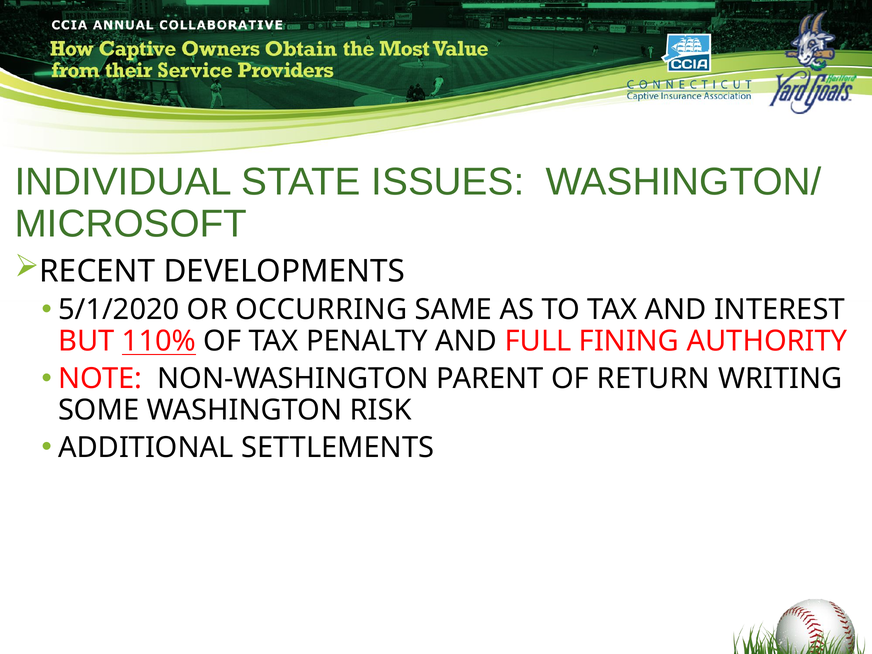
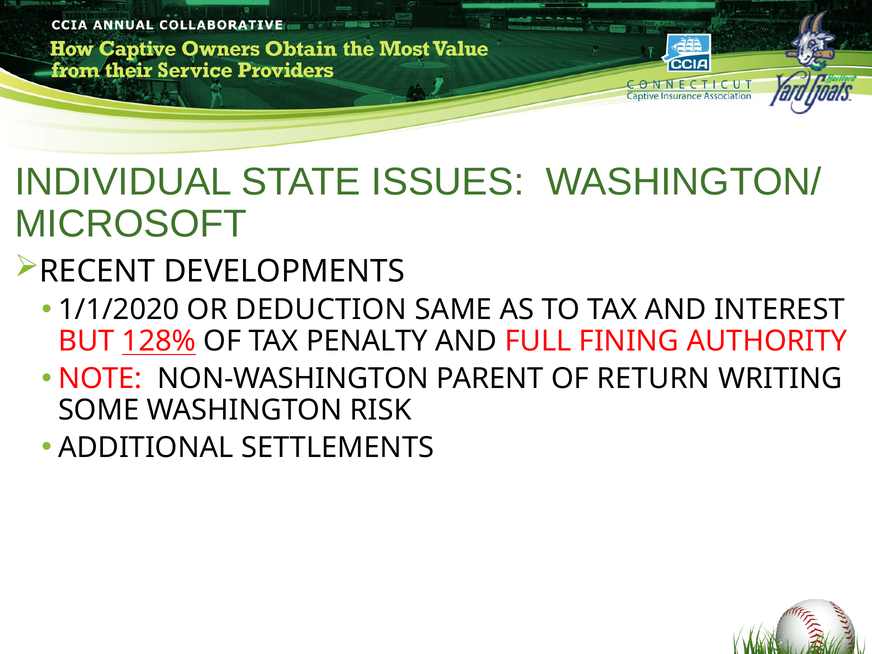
5/1/2020: 5/1/2020 -> 1/1/2020 (119, 310)
OCCURRING: OCCURRING -> DEDUCTION (321, 310)
110%: 110% -> 128% (159, 341)
